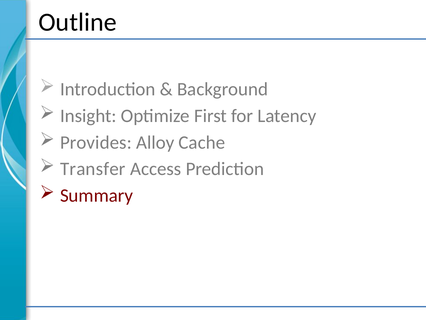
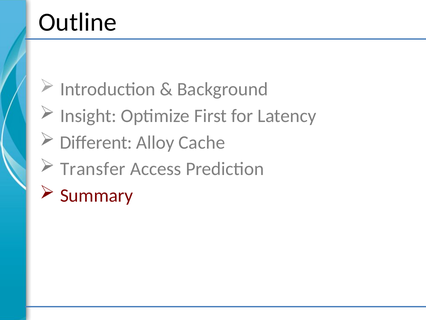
Provides: Provides -> Different (96, 142)
